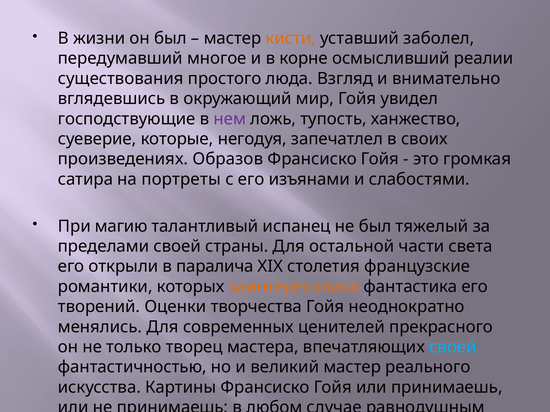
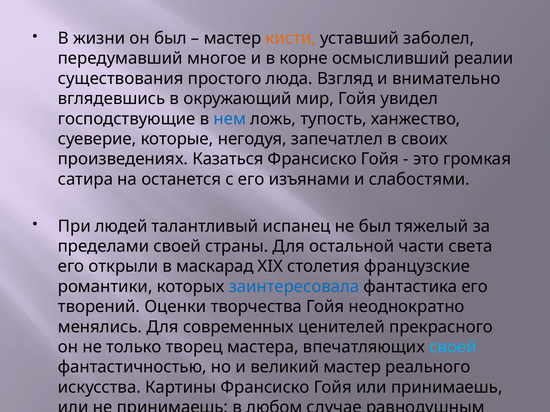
нем colour: purple -> blue (230, 119)
Образов: Образов -> Казаться (228, 159)
на портреты: портреты -> останется (181, 179)
магию: магию -> людей (121, 226)
паралича: паралича -> маскарад (215, 267)
заинтересовала colour: orange -> blue (294, 287)
